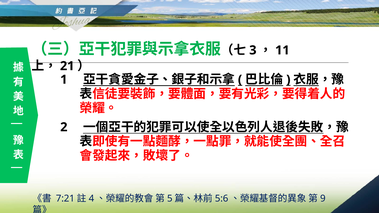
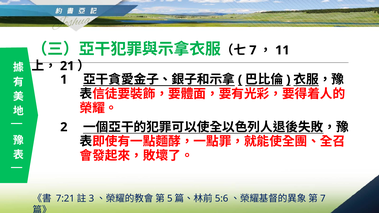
3: 3 -> 7 (253, 50)
4: 4 -> 3 (91, 199)
9: 9 -> 7 (323, 199)
